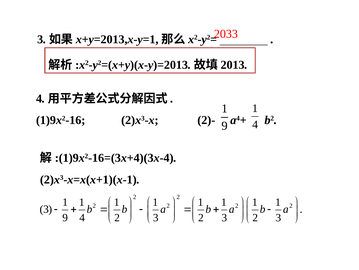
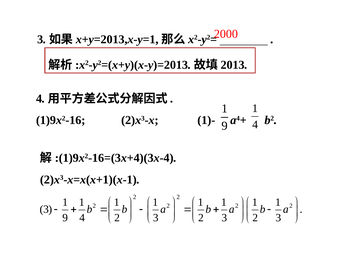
2033: 2033 -> 2000 (226, 34)
2)-: 2)- -> 1)- (206, 120)
